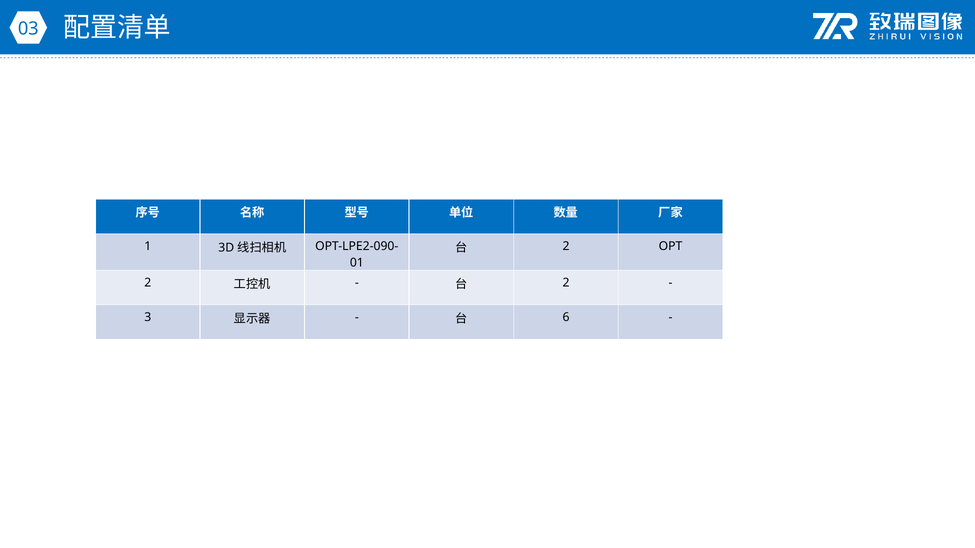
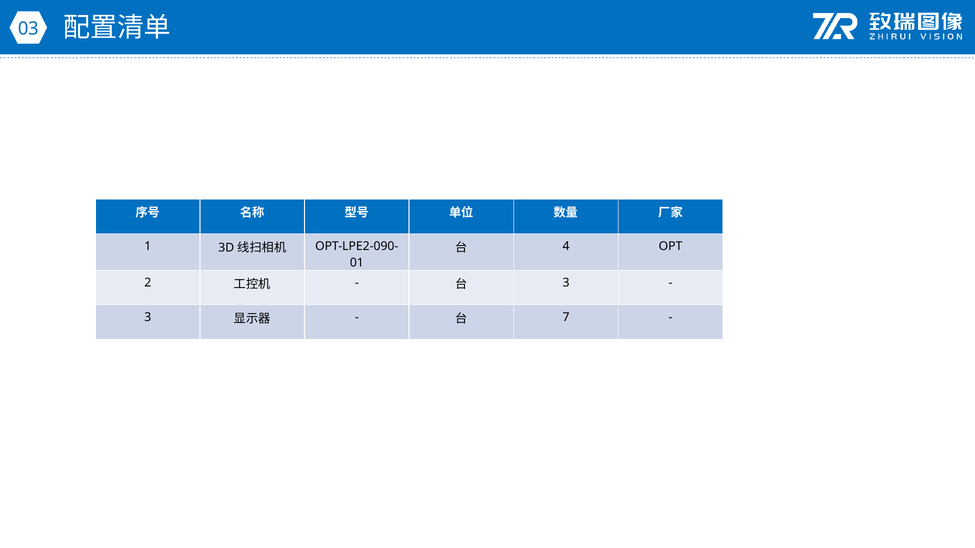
2: 2 -> 4 (566, 247)
2: 2 -> 3 (566, 283)
6: 6 -> 7 (566, 318)
